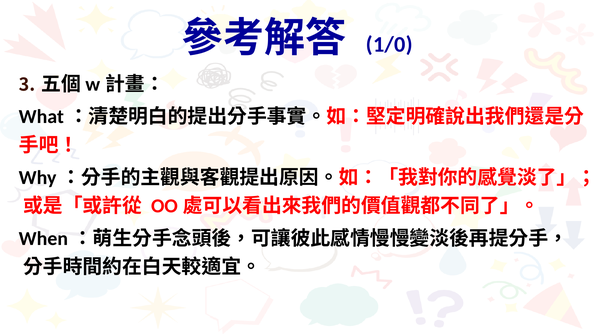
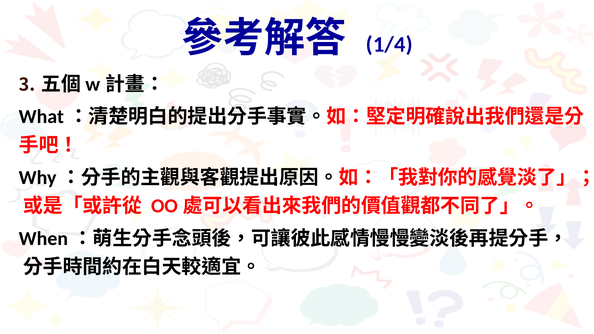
1/0: 1/0 -> 1/4 (389, 45)
